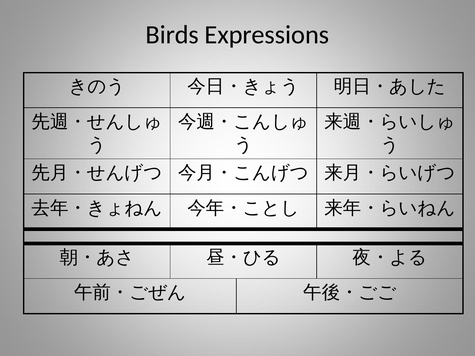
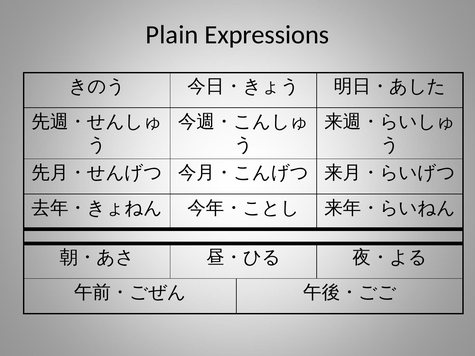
Birds: Birds -> Plain (172, 35)
